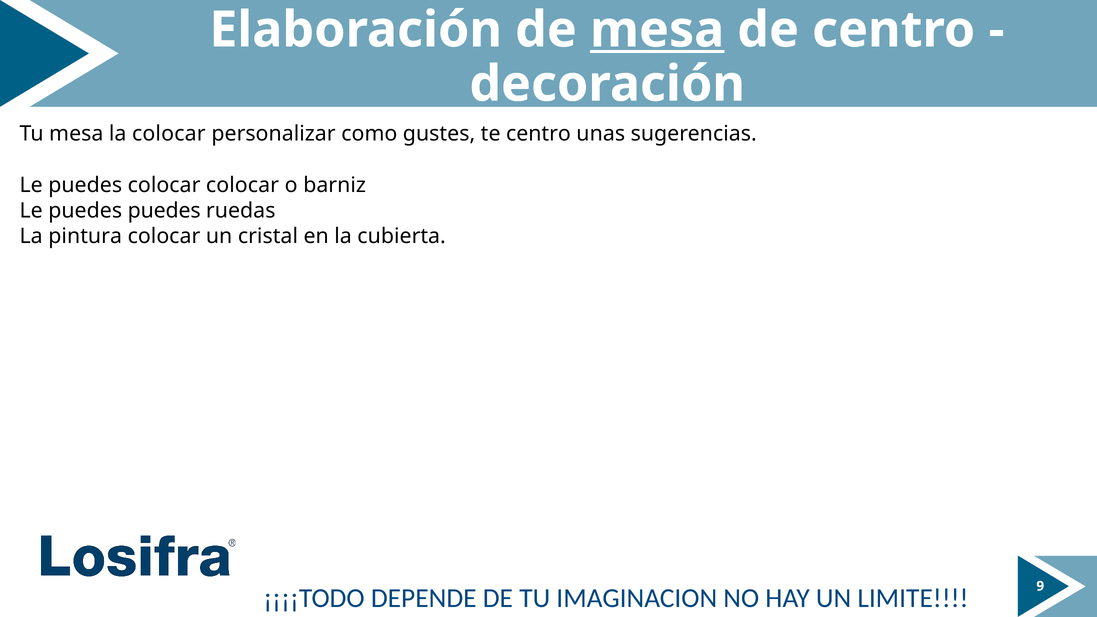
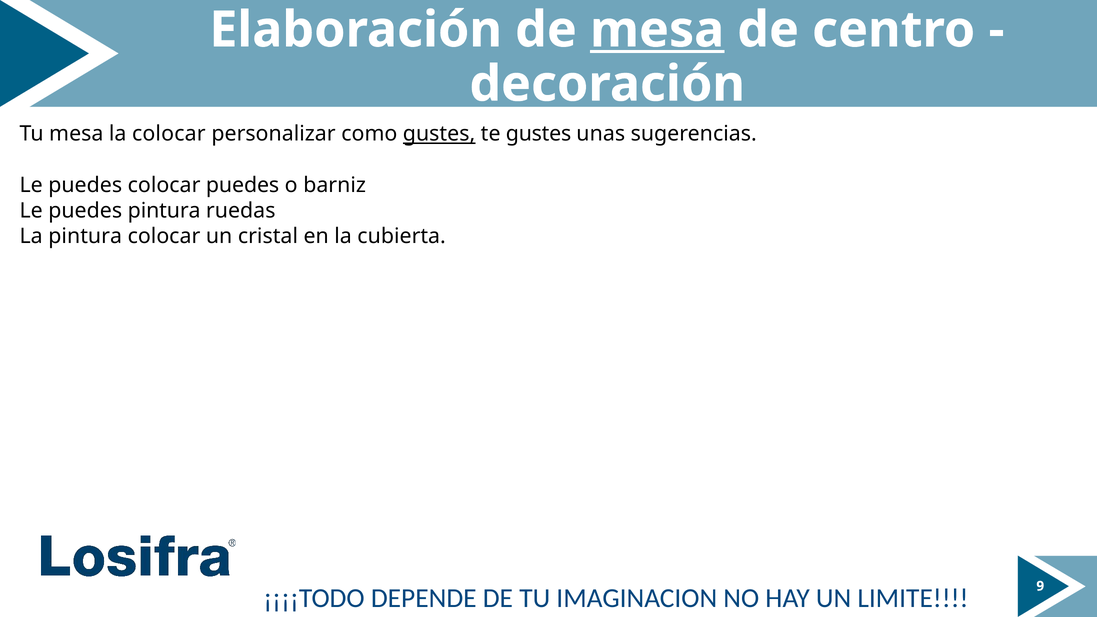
gustes underline: none -> present (439, 134)
te centro: centro -> gustes (539, 134)
colocar colocar: colocar -> puedes (243, 185)
puedes puedes: puedes -> pintura (164, 211)
